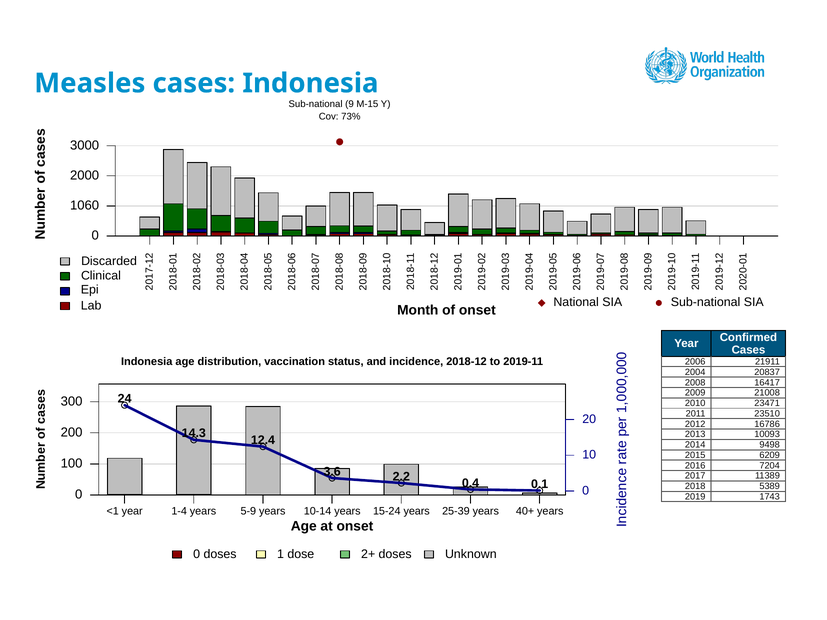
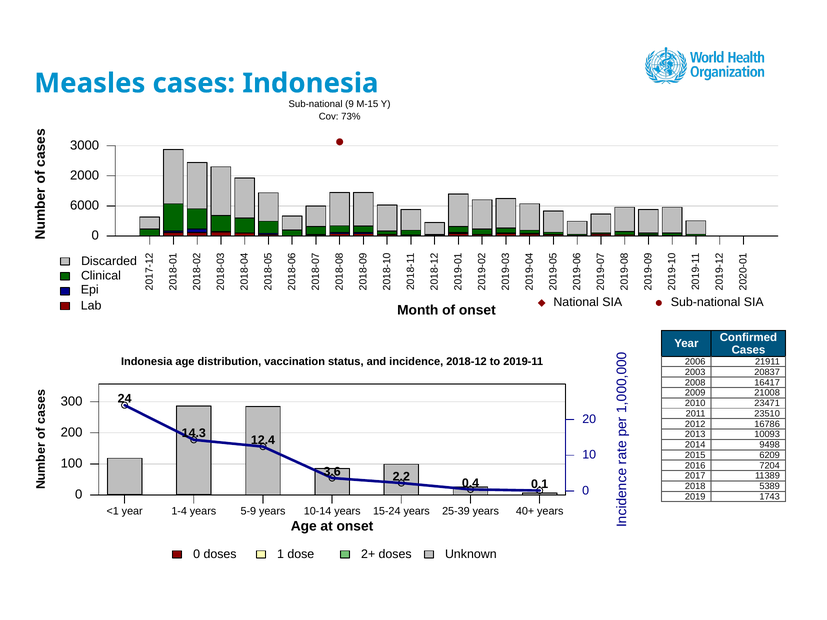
1060: 1060 -> 6000 (85, 206)
2004: 2004 -> 2003 (695, 372)
